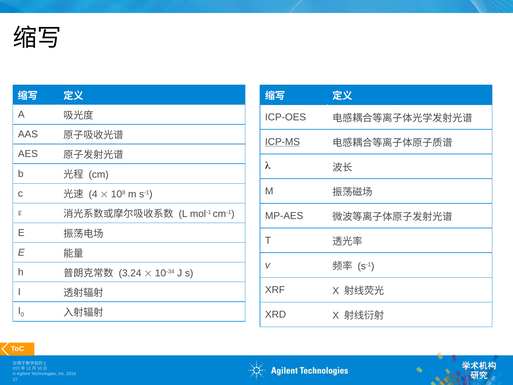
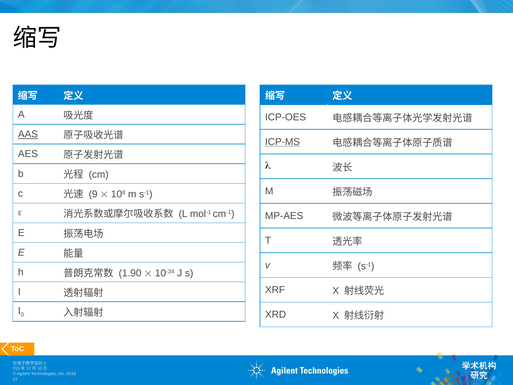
AAS underline: none -> present (28, 134)
4: 4 -> 9 (93, 194)
3.24: 3.24 -> 1.90 (130, 273)
